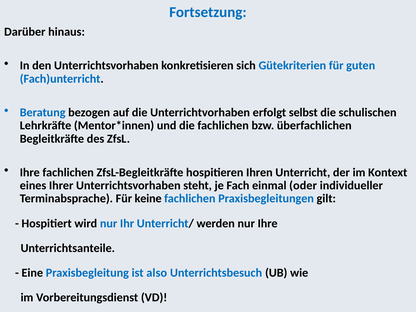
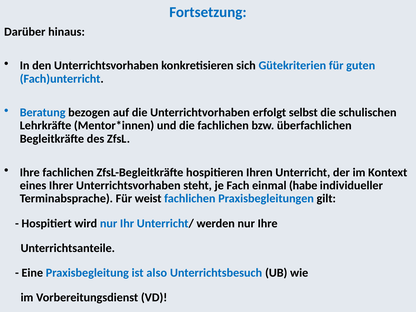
oder: oder -> habe (303, 186)
keine: keine -> weist (148, 199)
